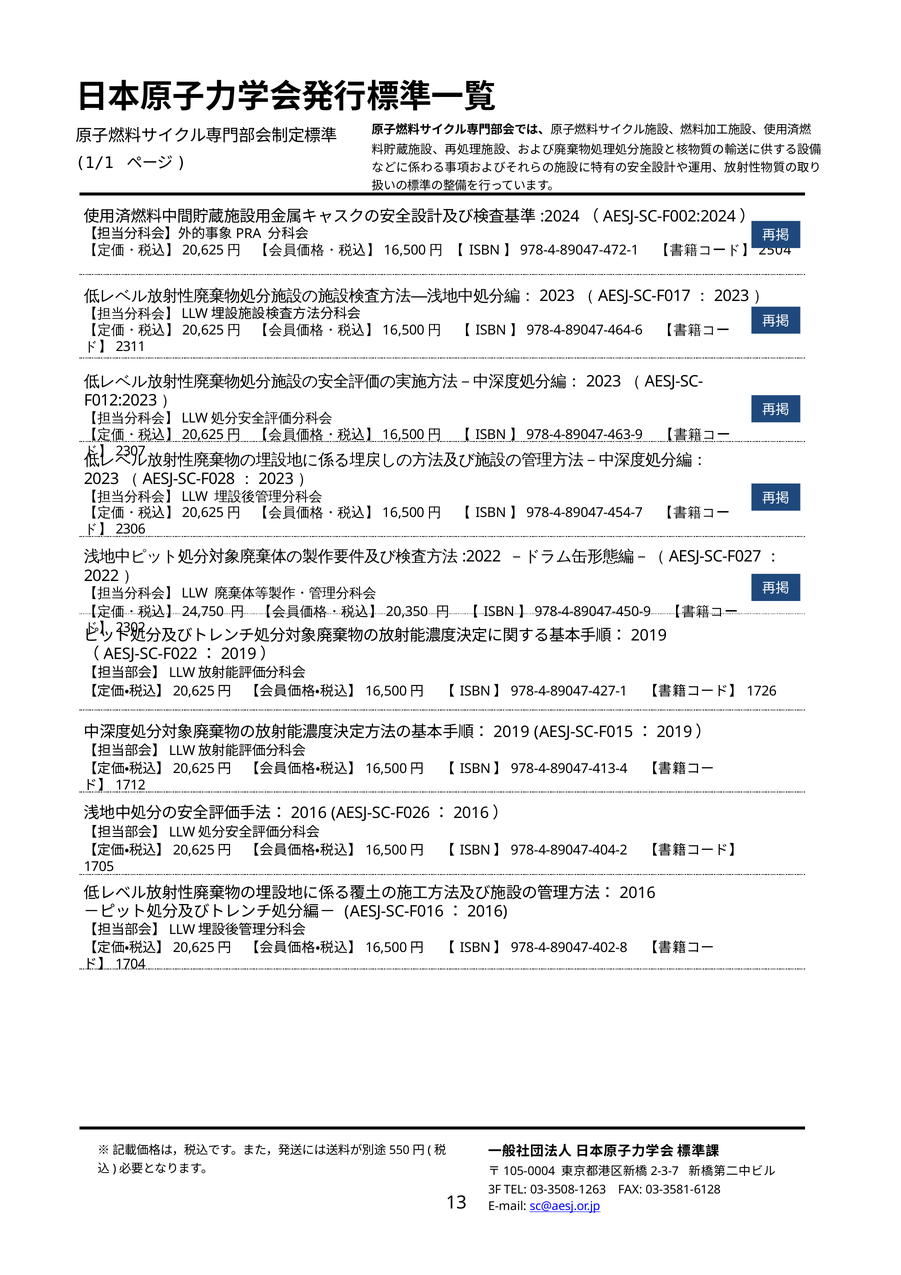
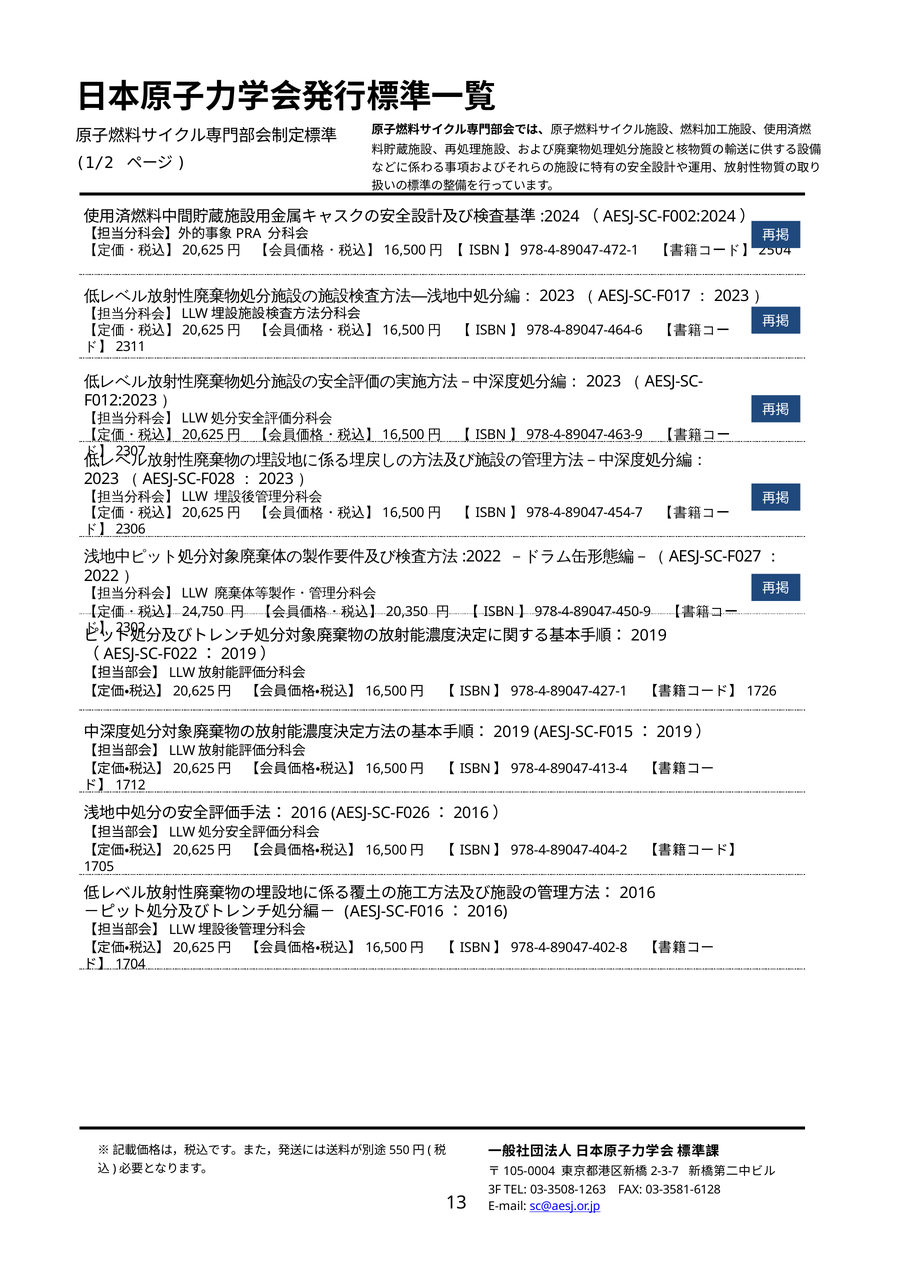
1/1: 1/1 -> 1/2 (95, 163)
